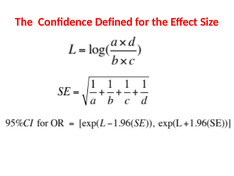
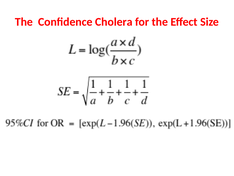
Defined: Defined -> Cholera (114, 22)
